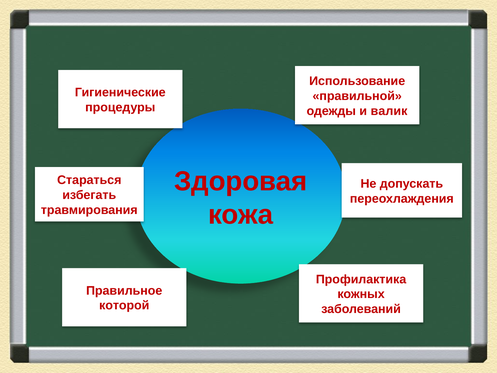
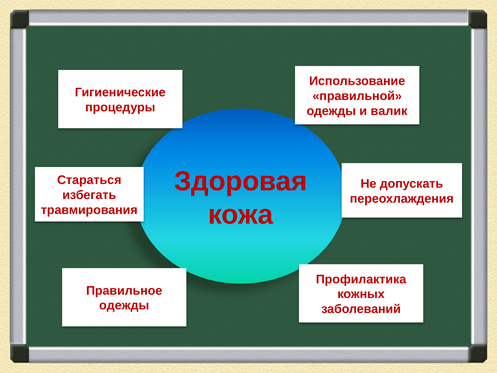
которой: которой -> одежды (124, 305)
